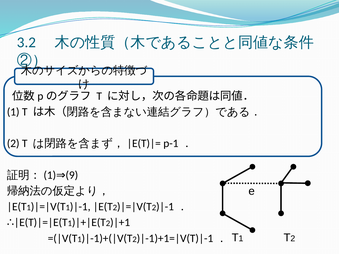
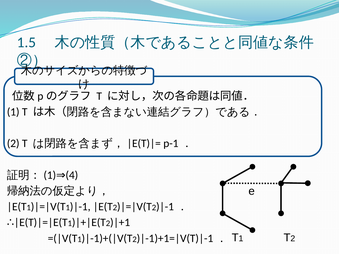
3.2: 3.2 -> 1.5 (26, 42)
9: 9 -> 4 (72, 175)
